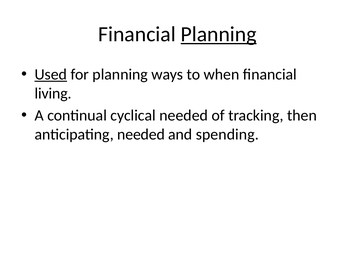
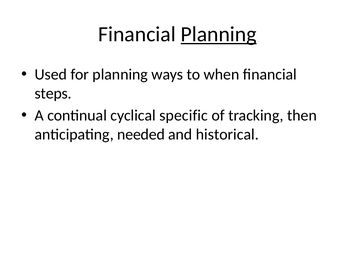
Used underline: present -> none (51, 74)
living: living -> steps (53, 93)
cyclical needed: needed -> specific (184, 116)
spending: spending -> historical (227, 134)
